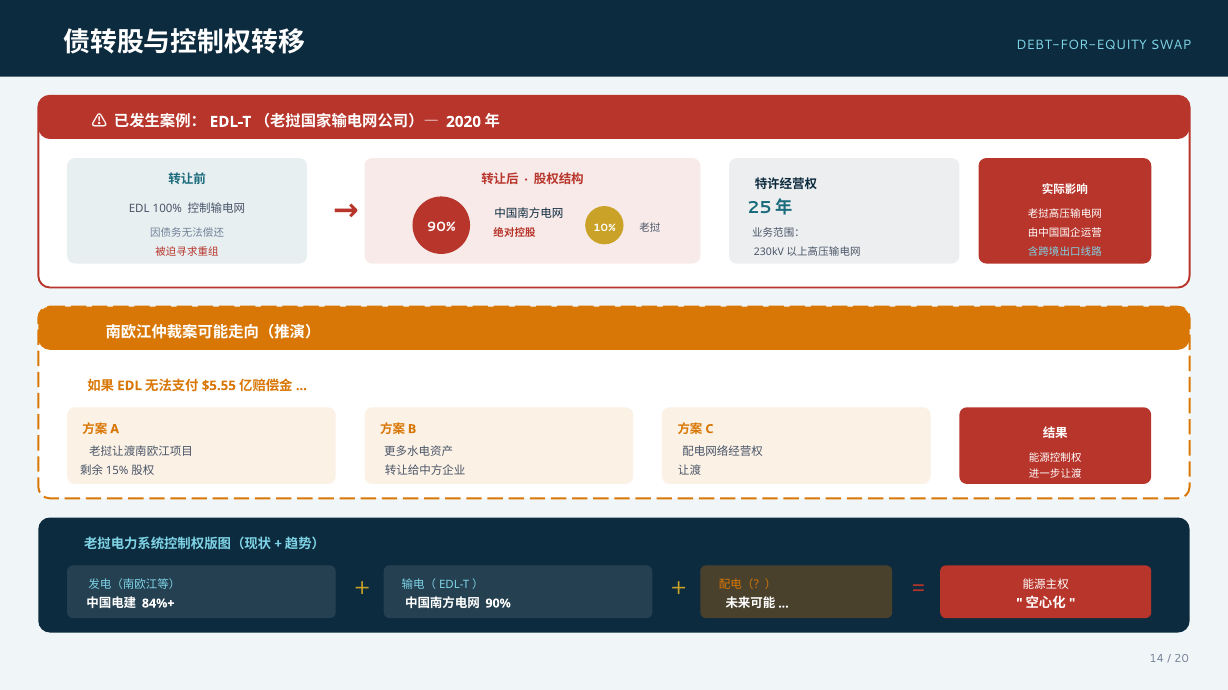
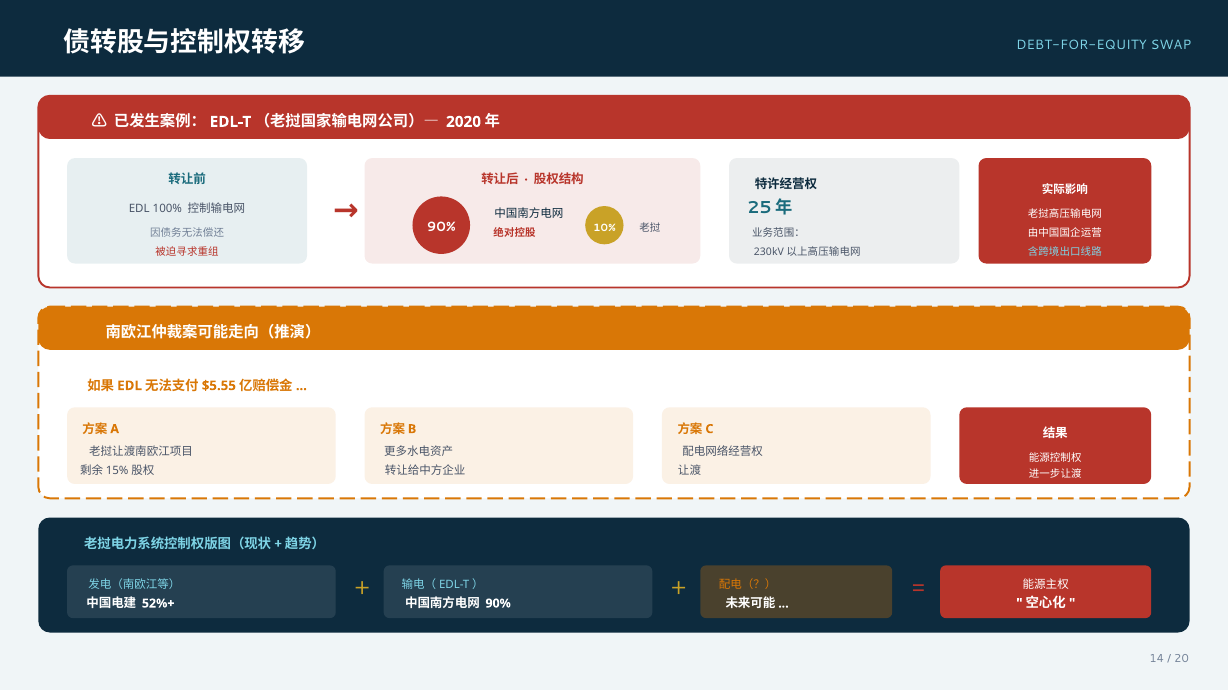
84%+: 84%+ -> 52%+ (158, 604)
